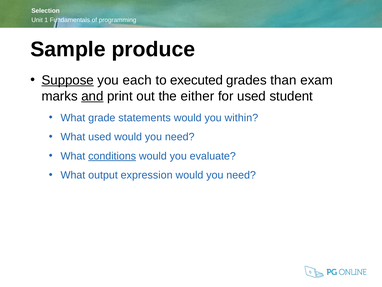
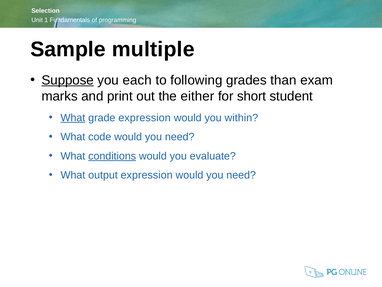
produce: produce -> multiple (153, 49)
executed: executed -> following (196, 80)
and underline: present -> none (92, 96)
for used: used -> short (252, 96)
What underline: none -> present (73, 118)
grade statements: statements -> expression (145, 118)
What used: used -> code (100, 137)
